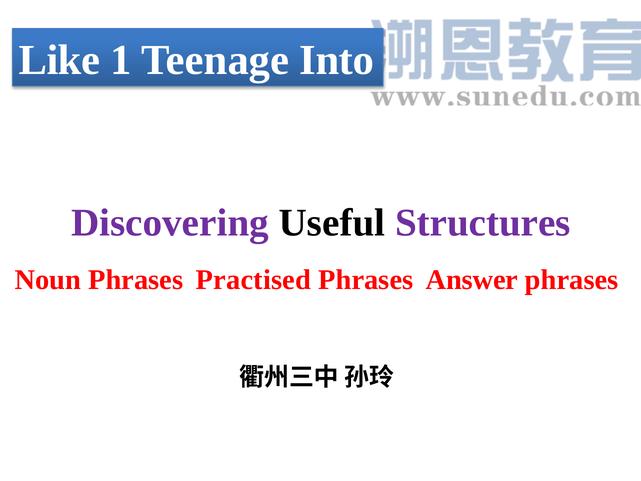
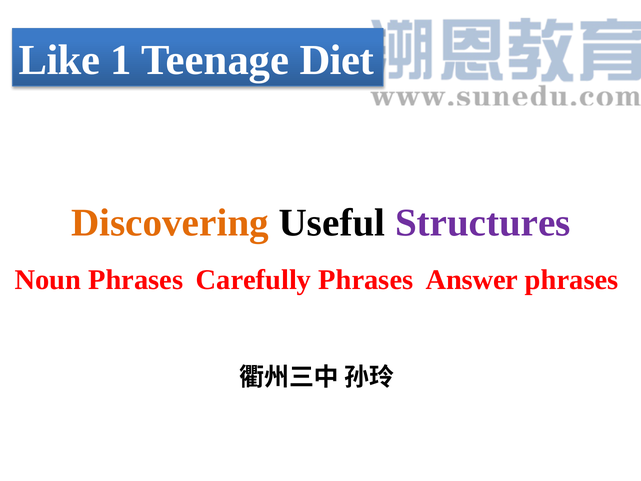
Into: Into -> Diet (337, 60)
Discovering colour: purple -> orange (170, 223)
Practised: Practised -> Carefully (253, 280)
